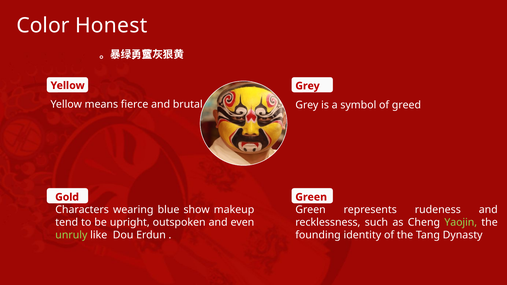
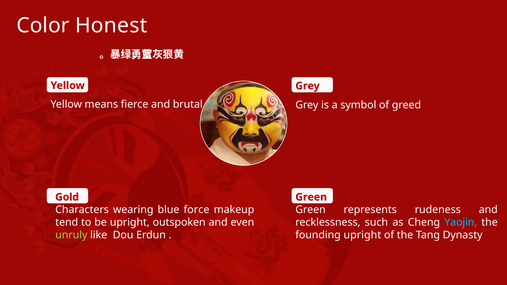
show: show -> force (197, 210)
Yaojin colour: light green -> light blue (461, 223)
founding identity: identity -> upright (362, 235)
